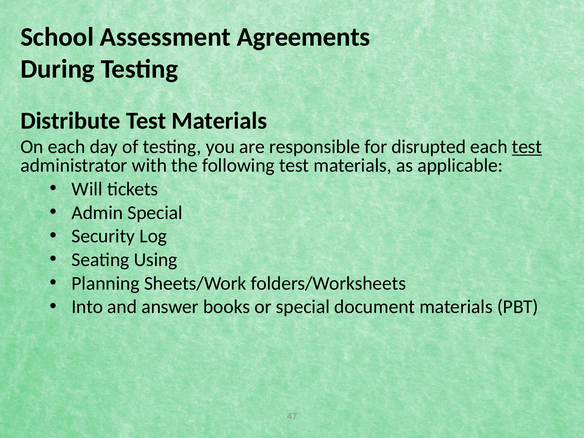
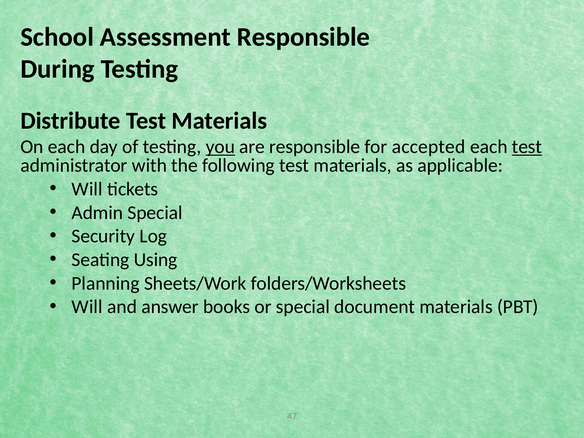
Assessment Agreements: Agreements -> Responsible (303, 37)
you underline: none -> present (220, 147)
disrupted: disrupted -> accepted (429, 147)
Into: Into -> Will (87, 307)
